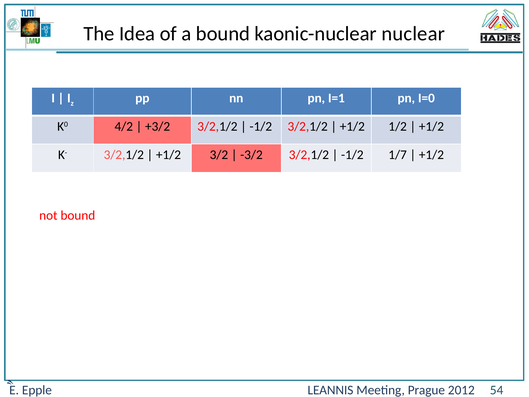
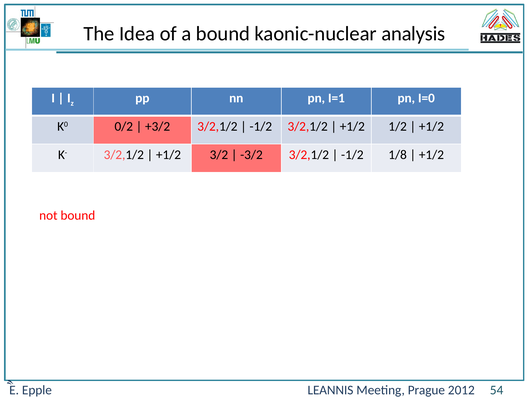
nuclear: nuclear -> analysis (413, 34)
4/2: 4/2 -> 0/2 (124, 126)
1/7: 1/7 -> 1/8 (398, 155)
